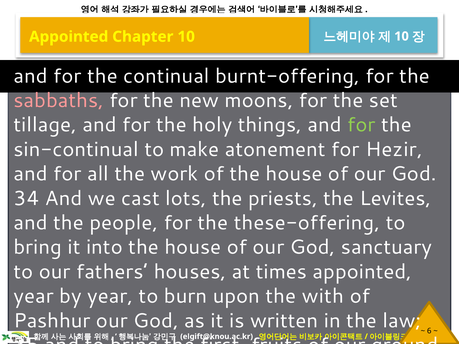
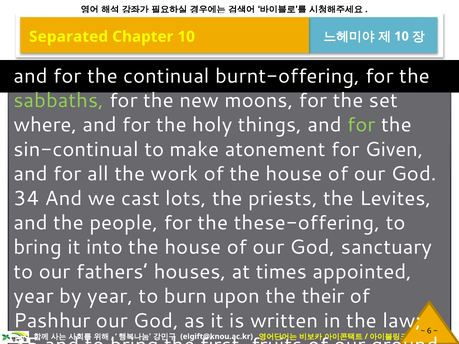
Appointed: Appointed -> Separated (69, 37)
sabbaths colour: pink -> light green (59, 100)
tillage: tillage -> where (45, 125)
Hezir: Hezir -> Given (394, 149)
with: with -> their (323, 296)
